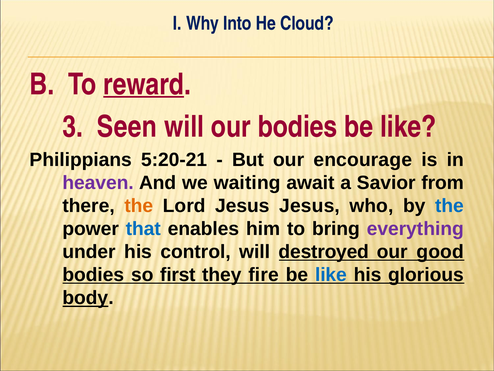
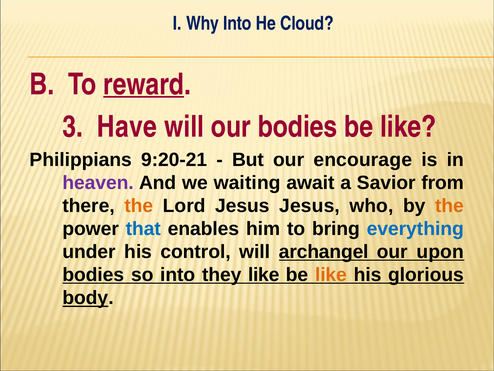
Seen: Seen -> Have (127, 127)
5:20-21: 5:20-21 -> 9:20-21 (174, 159)
the colour: blue -> orange (450, 205)
everything colour: purple -> blue (415, 229)
destroyed: destroyed -> archangel (324, 252)
good: good -> upon (440, 252)
so first: first -> into (178, 275)
they fire: fire -> like (264, 275)
like colour: blue -> orange (331, 275)
